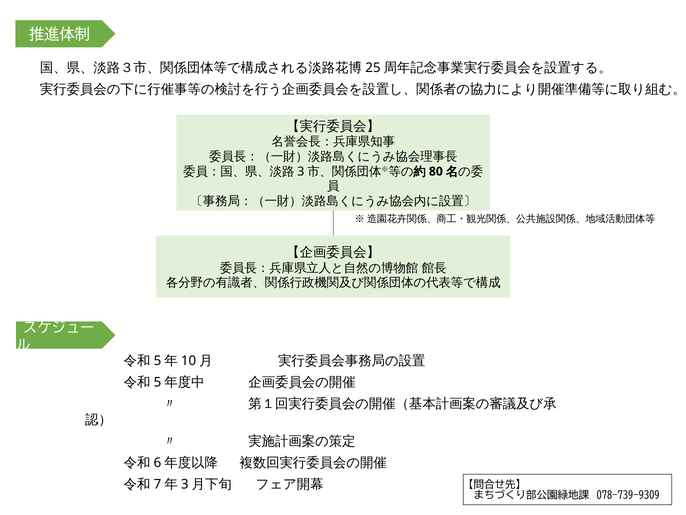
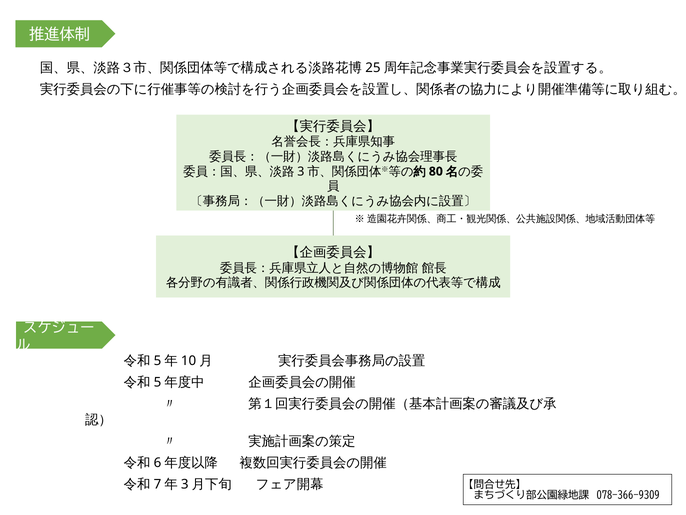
078-739-9309: 078-739-9309 -> 078-366-9309 (628, 495)
